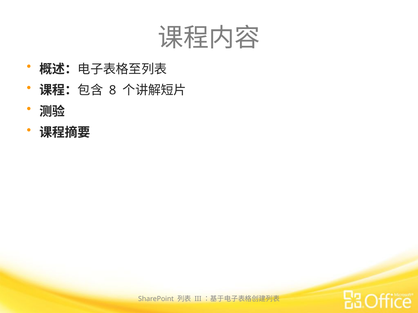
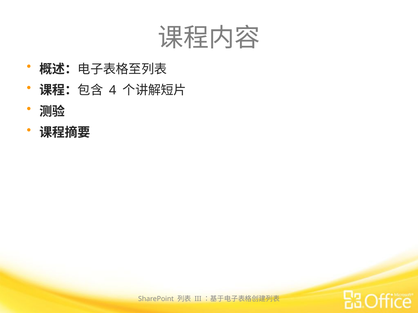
8: 8 -> 4 (113, 91)
